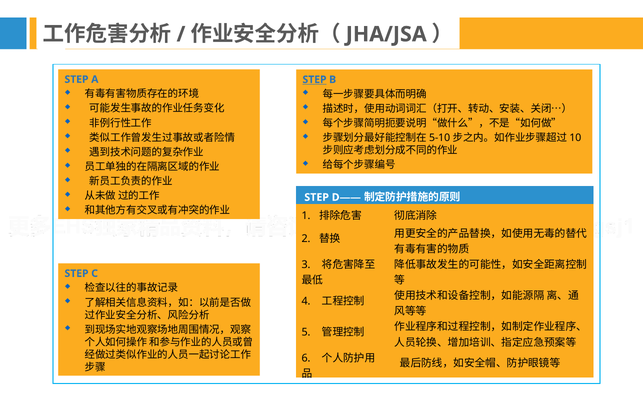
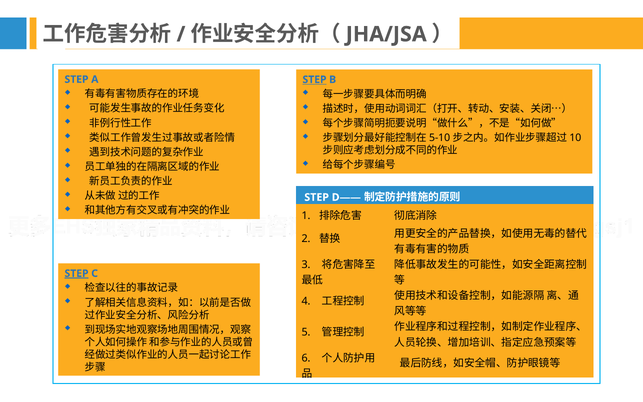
STEP underline: none -> present (77, 273)
